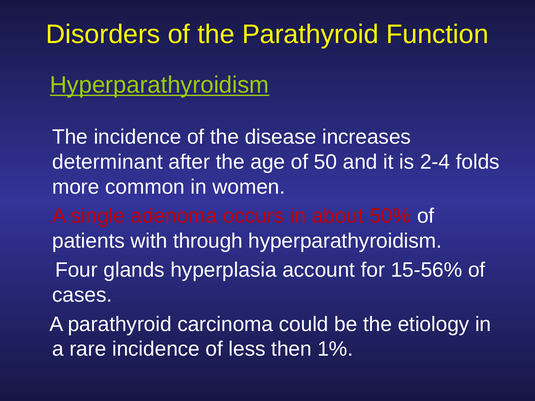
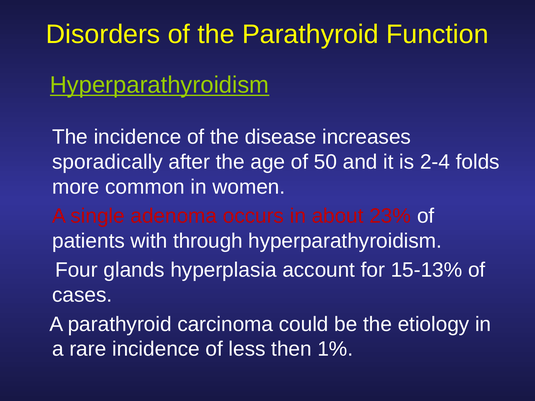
determinant: determinant -> sporadically (108, 162)
50%: 50% -> 23% (390, 216)
15-56%: 15-56% -> 15-13% (427, 270)
